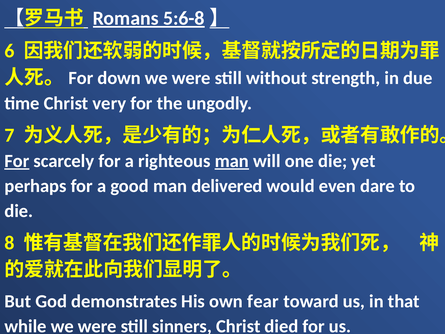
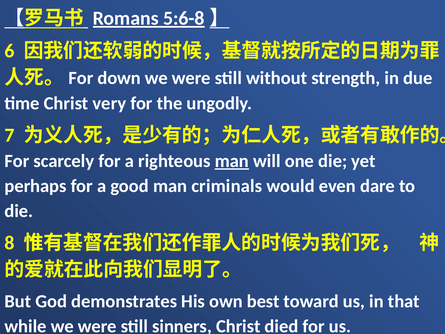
For underline: present -> none (17, 161)
delivered: delivered -> criminals (227, 186)
fear: fear -> best (263, 301)
